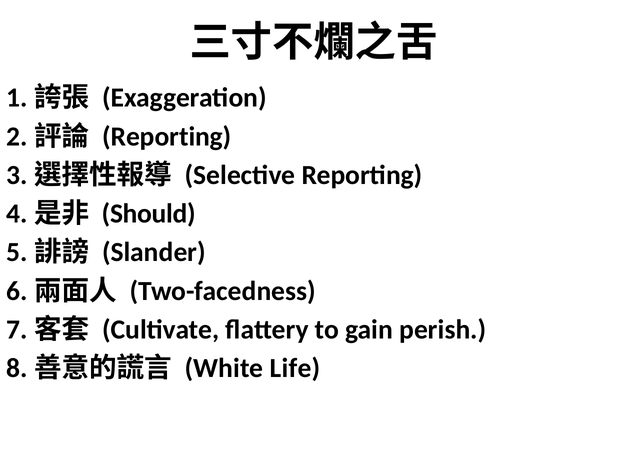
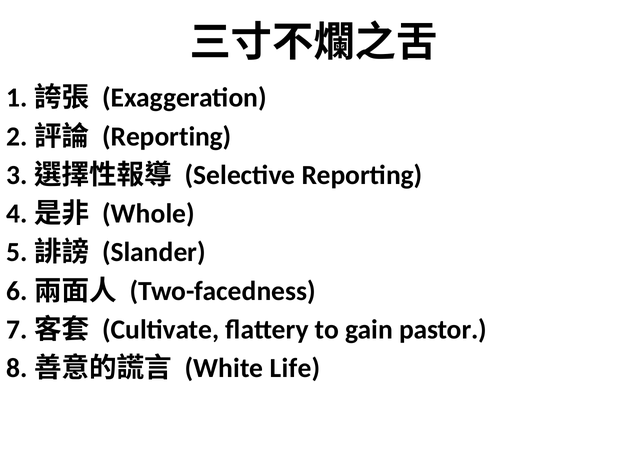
Should: Should -> Whole (149, 214)
perish: perish -> pastor (443, 330)
